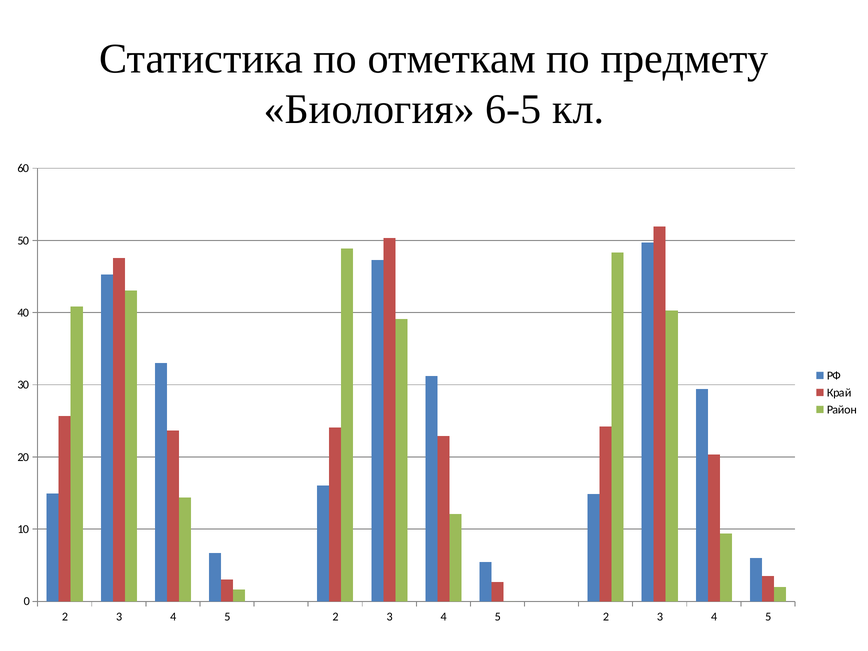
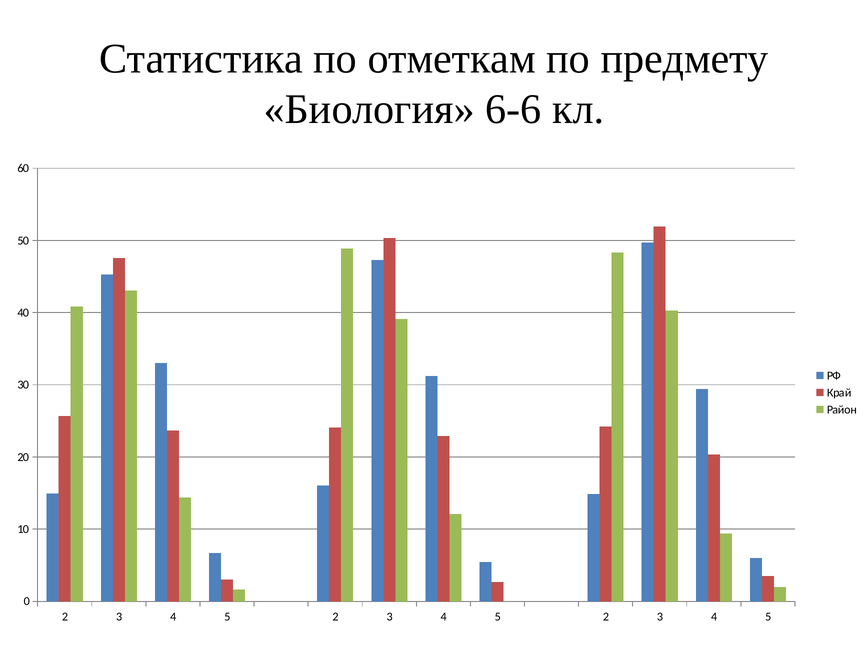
6-5: 6-5 -> 6-6 (513, 109)
